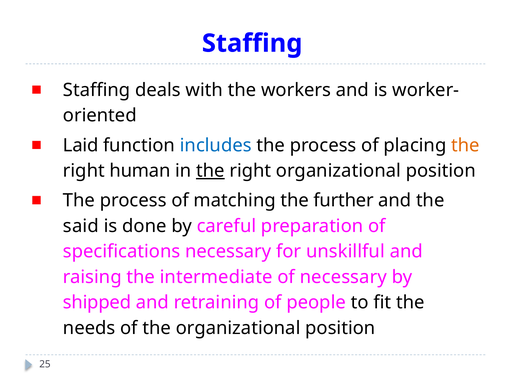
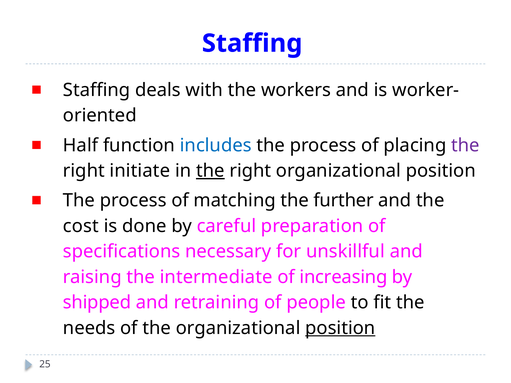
Laid: Laid -> Half (81, 145)
the colour: orange -> purple (465, 145)
human: human -> initiate (140, 171)
said: said -> cost (81, 226)
of necessary: necessary -> increasing (343, 277)
position underline: none -> present (340, 328)
